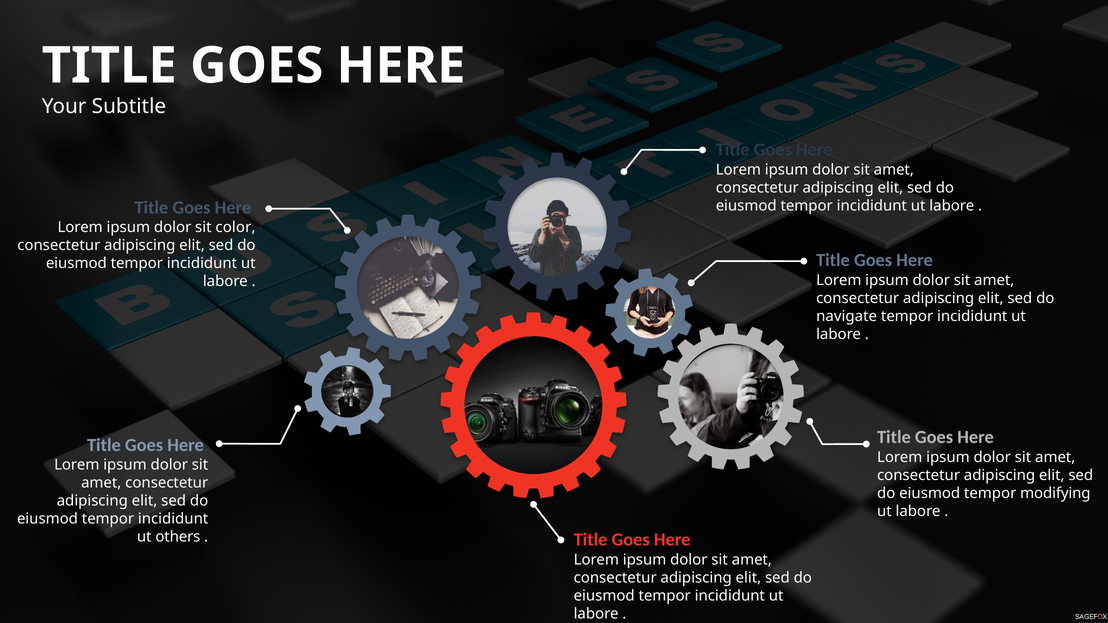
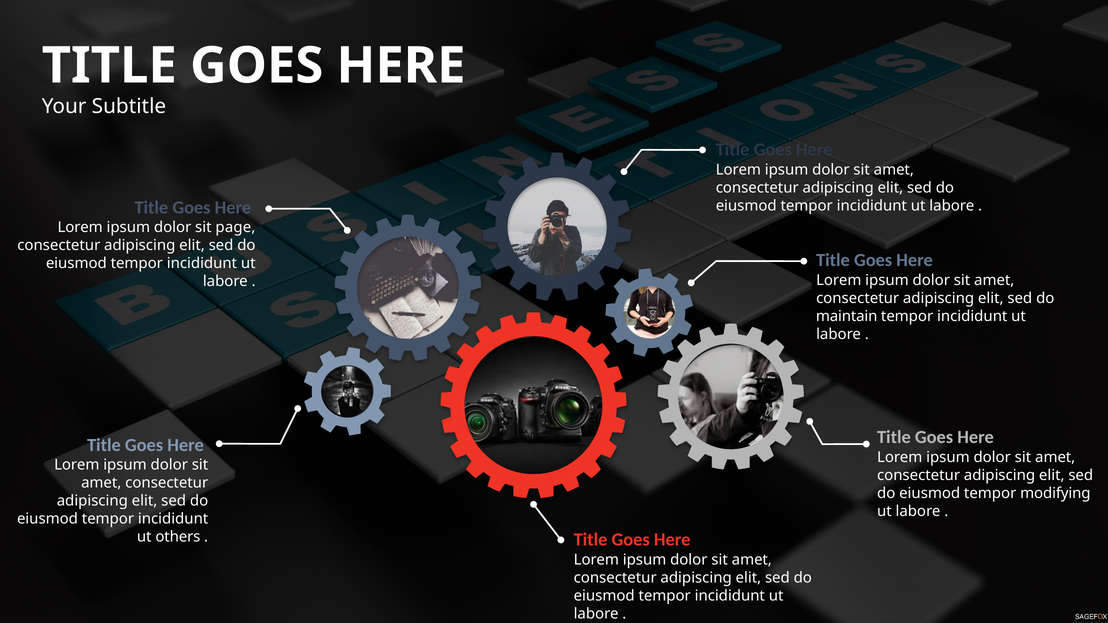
color: color -> page (235, 227)
navigate: navigate -> maintain (847, 316)
